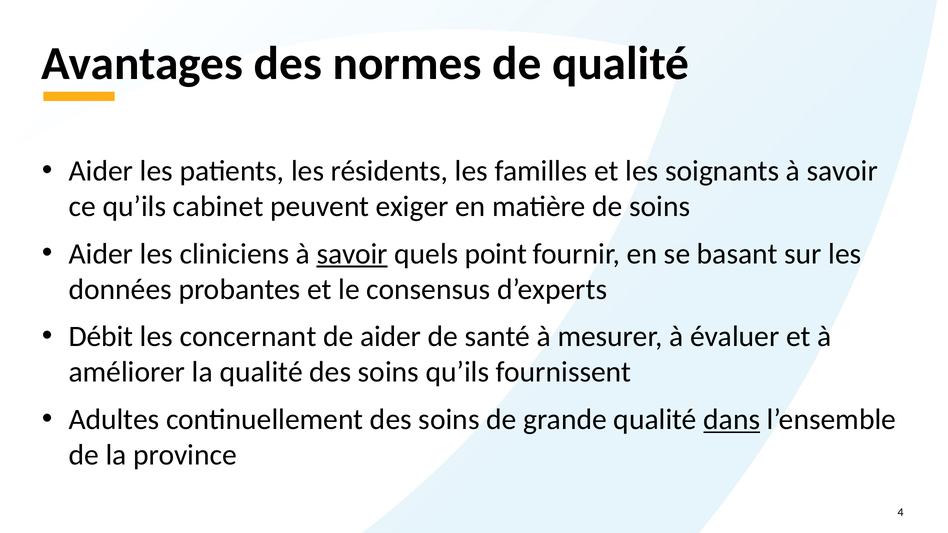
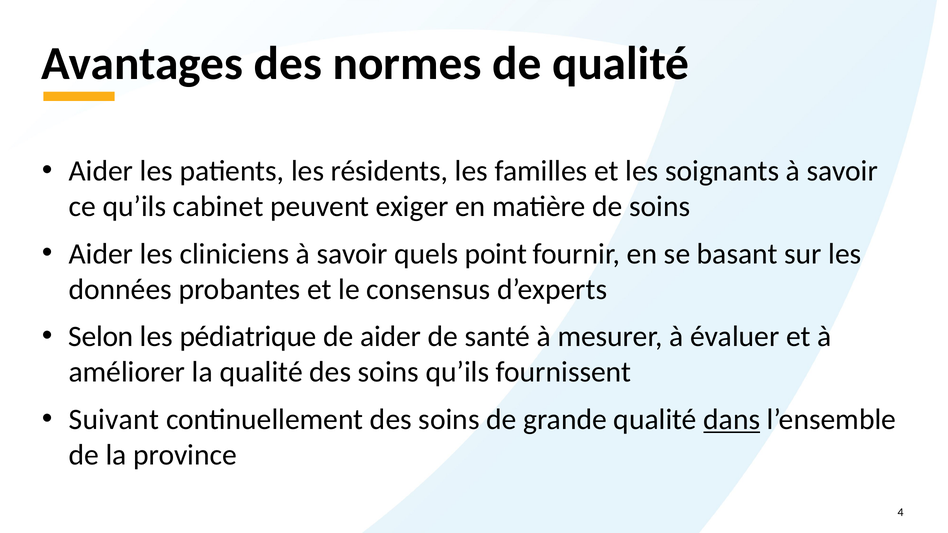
savoir underline: present -> none (352, 254)
Débit: Débit -> Selon (101, 337)
concernant: concernant -> pédiatrique (248, 337)
Adultes: Adultes -> Suivant (114, 420)
